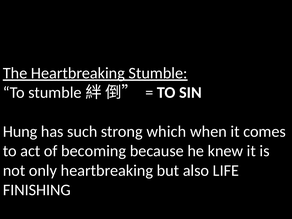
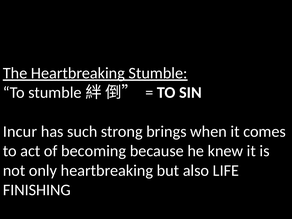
Hung: Hung -> Incur (20, 132)
which: which -> brings (166, 132)
